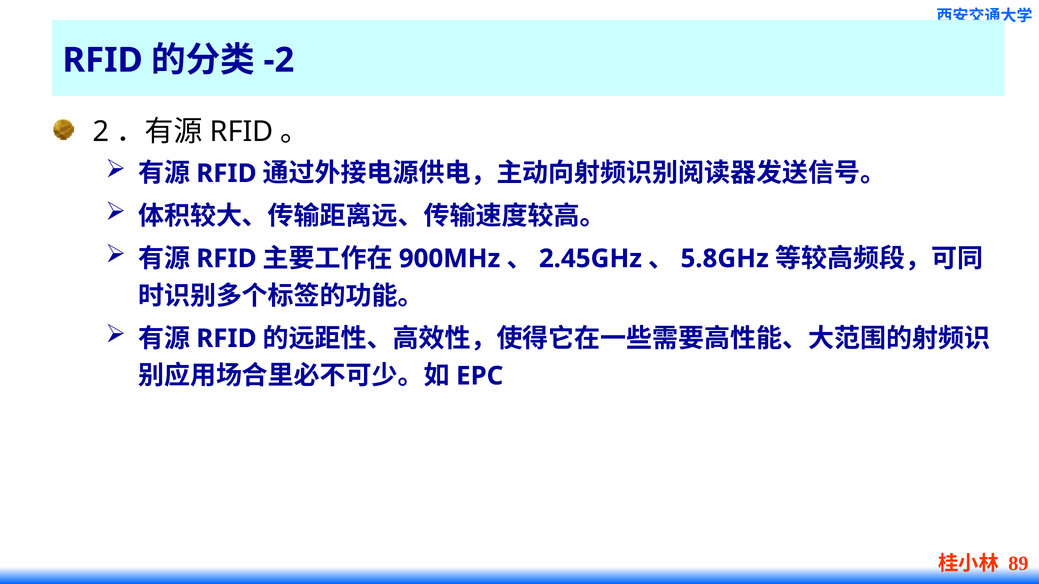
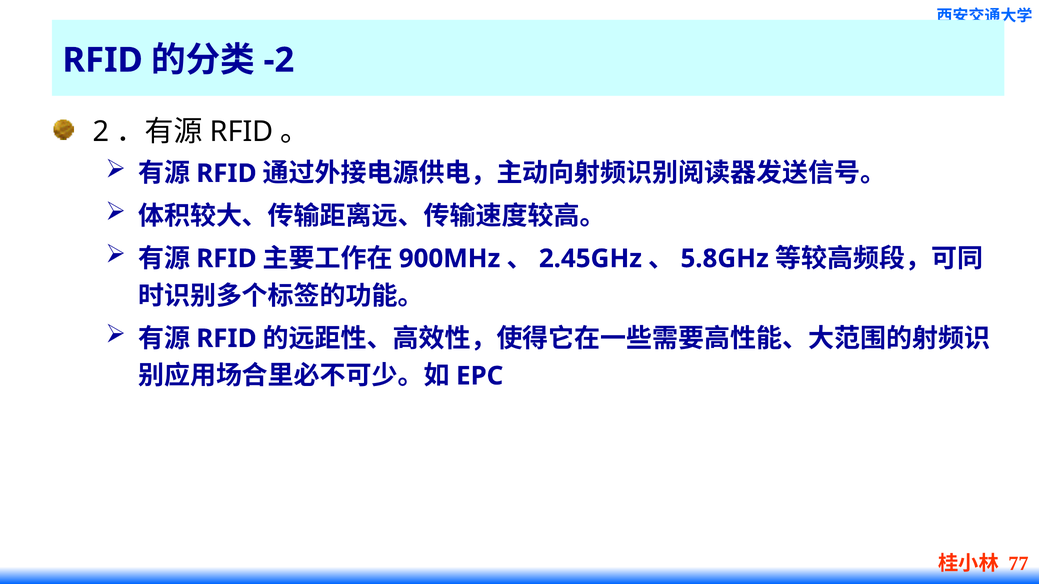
89: 89 -> 77 (1018, 564)
